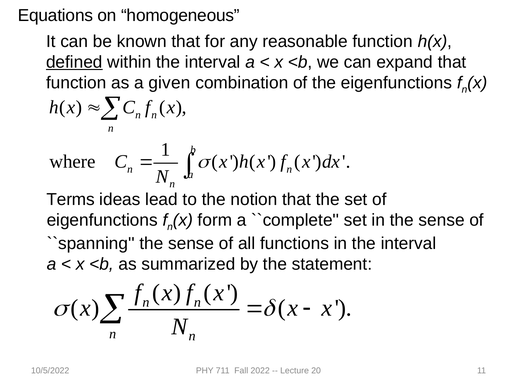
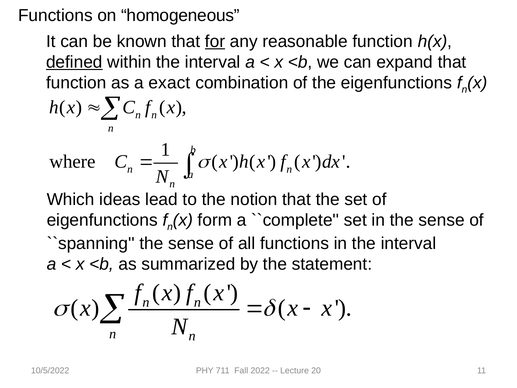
Equations: Equations -> Functions (55, 15)
for underline: none -> present (215, 41)
given: given -> exact (169, 83)
Terms: Terms -> Which (71, 199)
